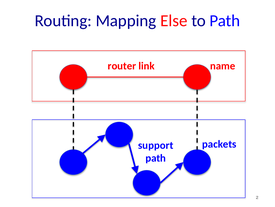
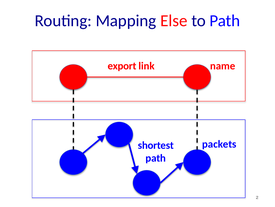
router: router -> export (122, 66)
support: support -> shortest (156, 145)
